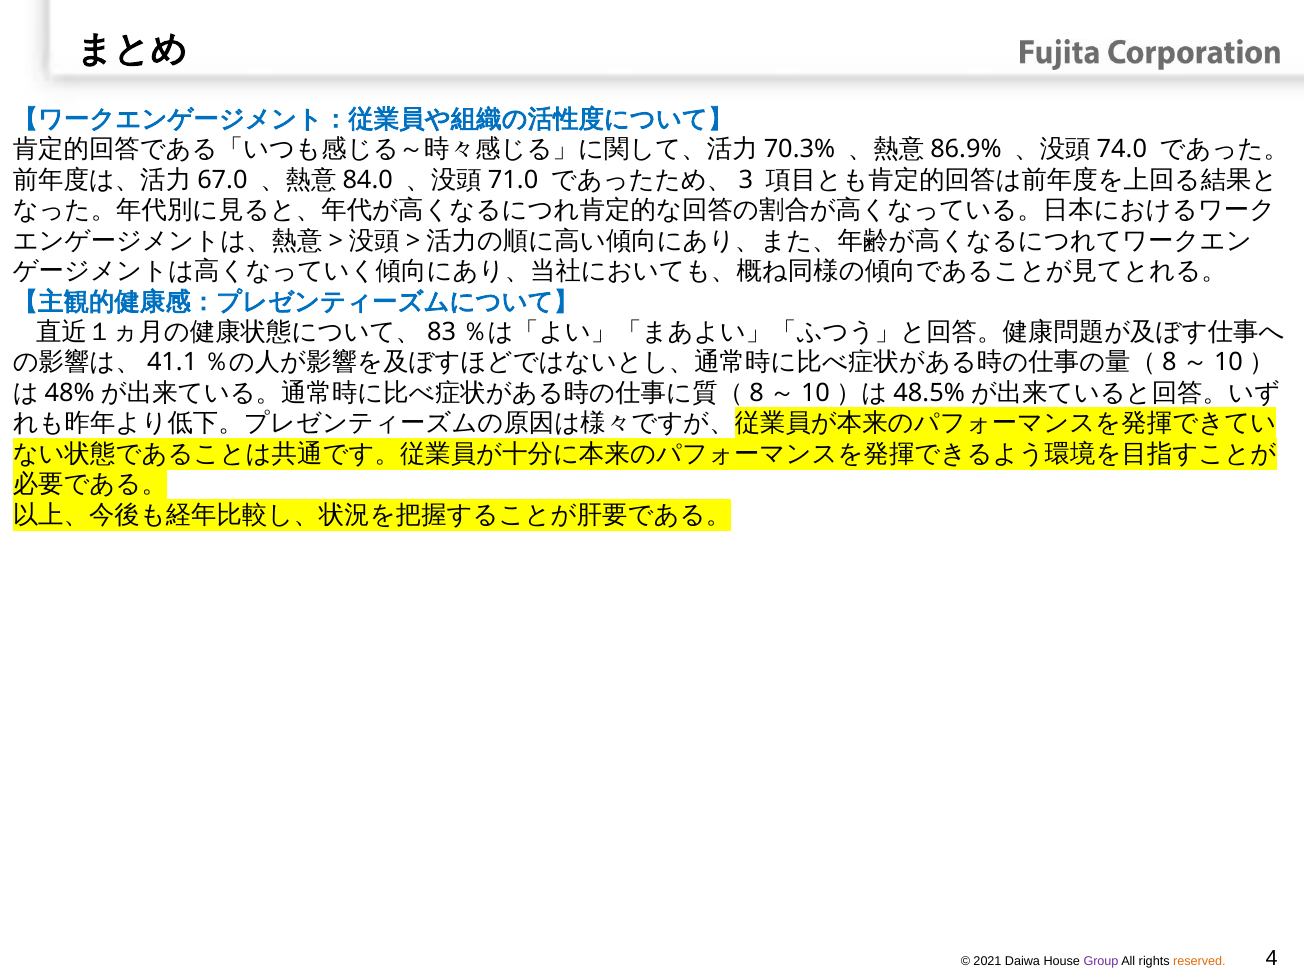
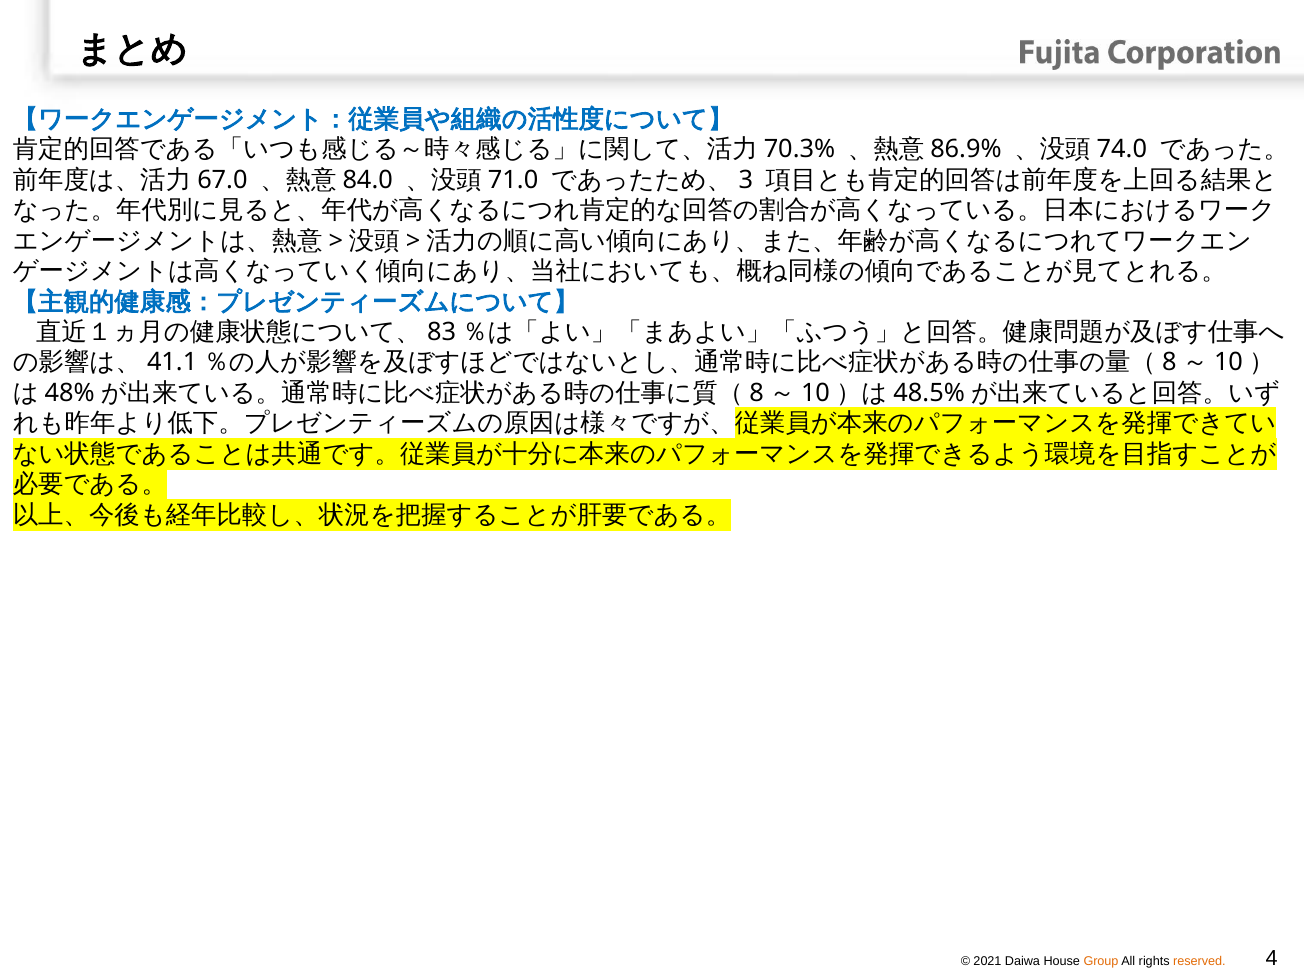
Group colour: purple -> orange (1101, 961)
